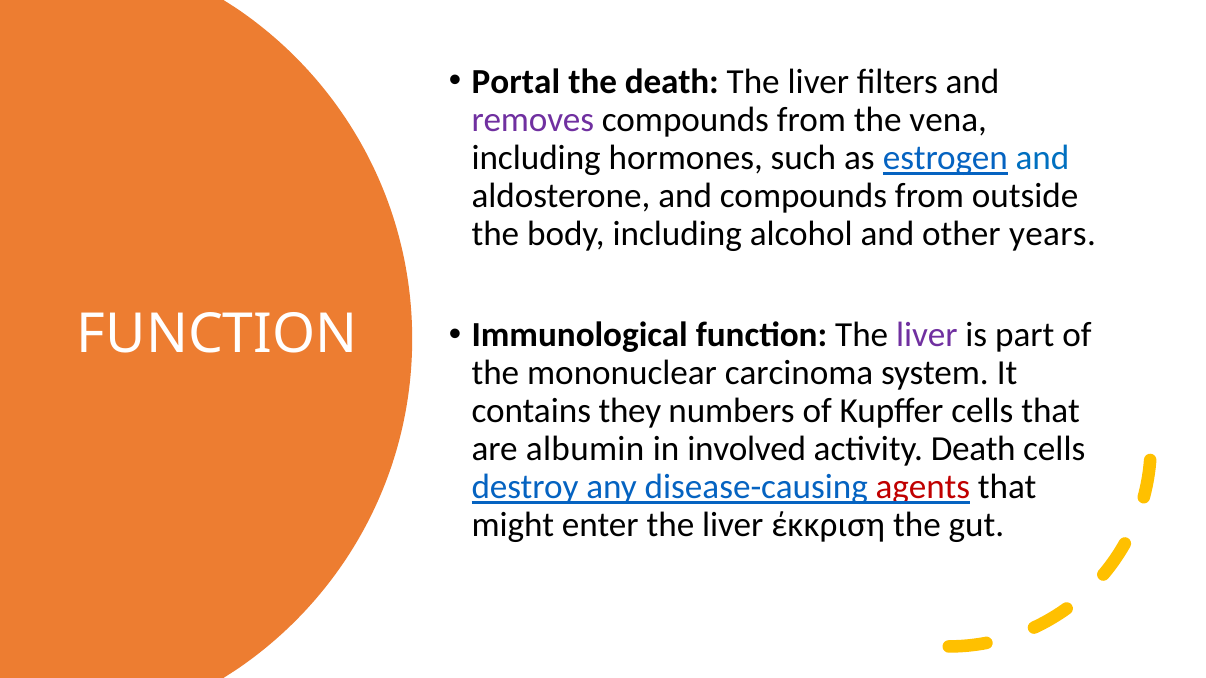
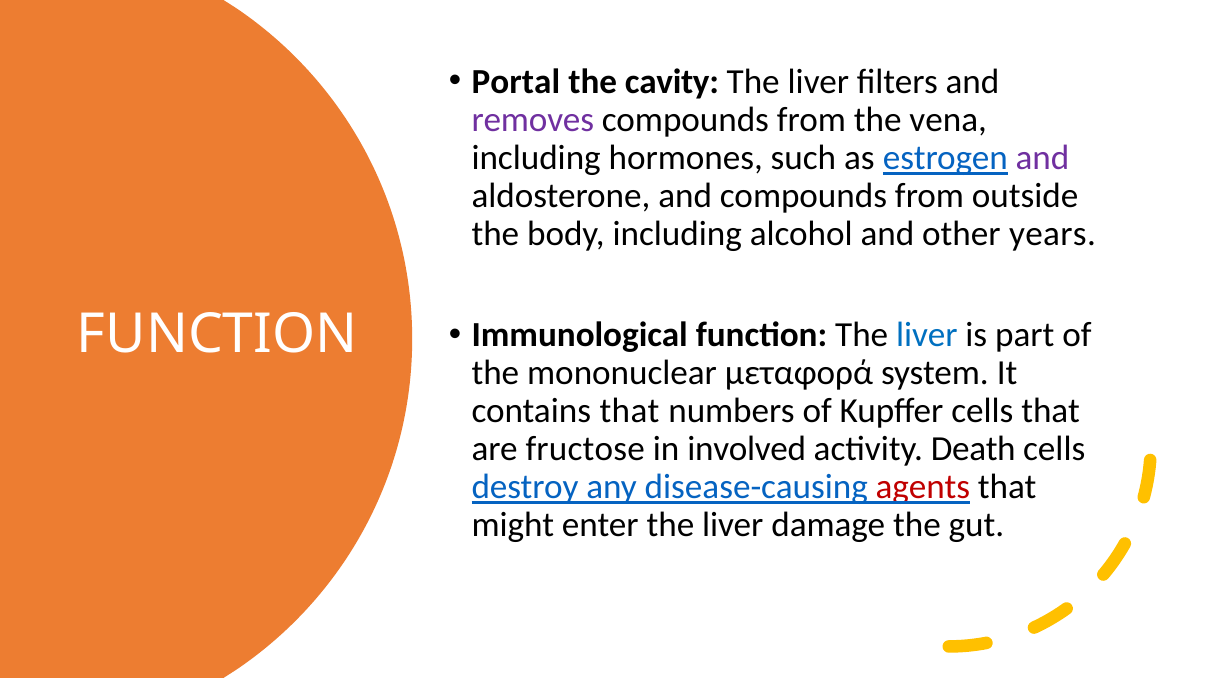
the death: death -> cavity (672, 82)
and colour: blue -> purple (1043, 158)
liver colour: purple -> blue (927, 335)
carcinoma: carcinoma -> μεταφορά (799, 373)
contains they: they -> that (630, 411)
albumin: albumin -> fructose (585, 449)
έκκριση: έκκριση -> damage (828, 525)
